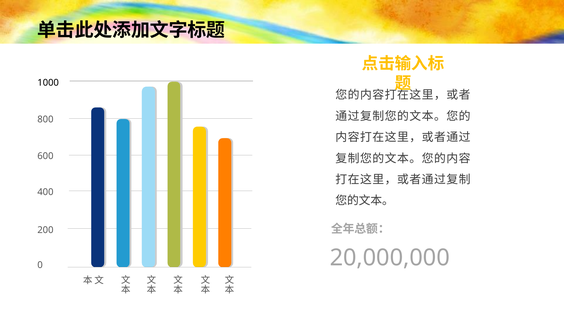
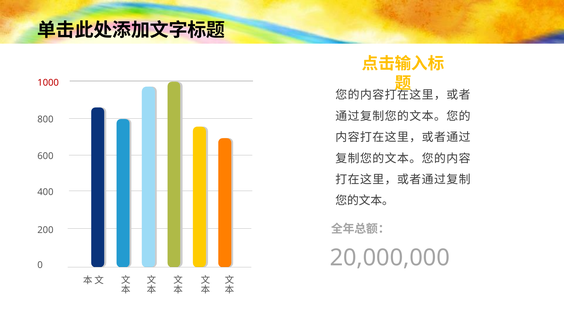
1000 colour: black -> red (48, 83)
